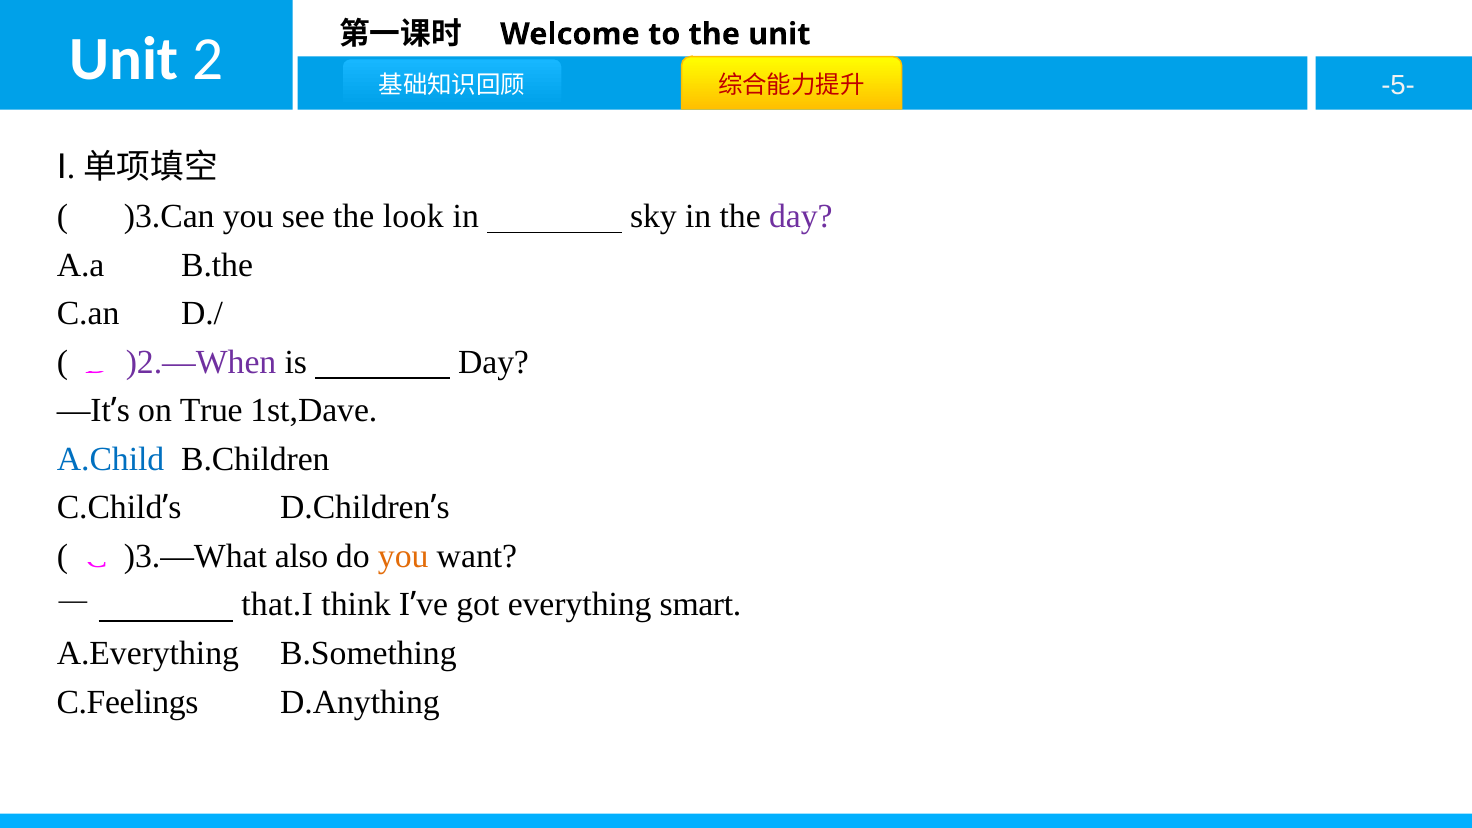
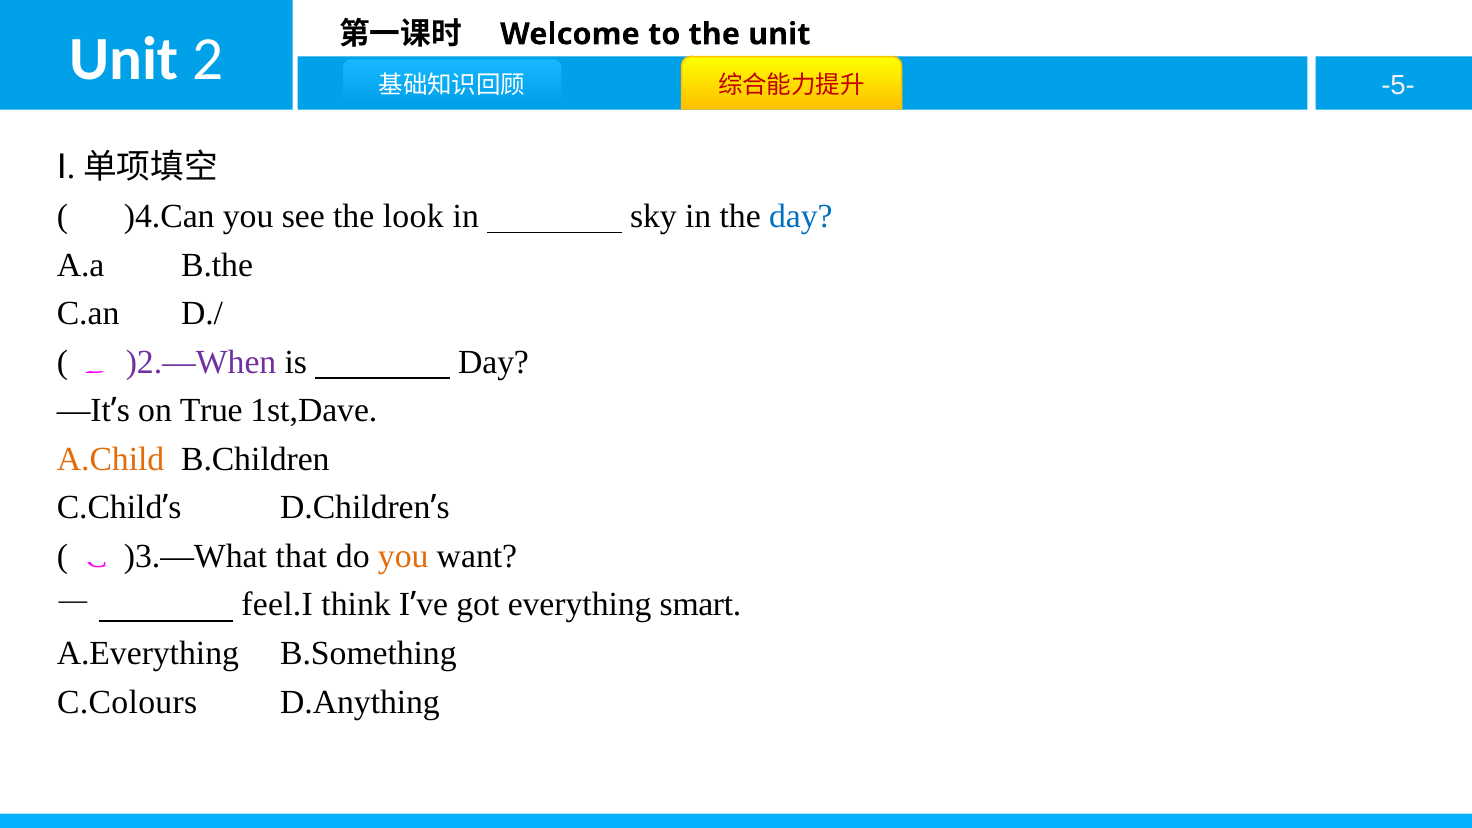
)3.Can: )3.Can -> )4.Can (169, 216)
day colour: purple -> blue (801, 216)
A.Child colour: blue -> orange (111, 459)
also: also -> that (301, 556)
that.I: that.I -> feel.I (277, 605)
C.Feelings: C.Feelings -> C.Colours (127, 702)
